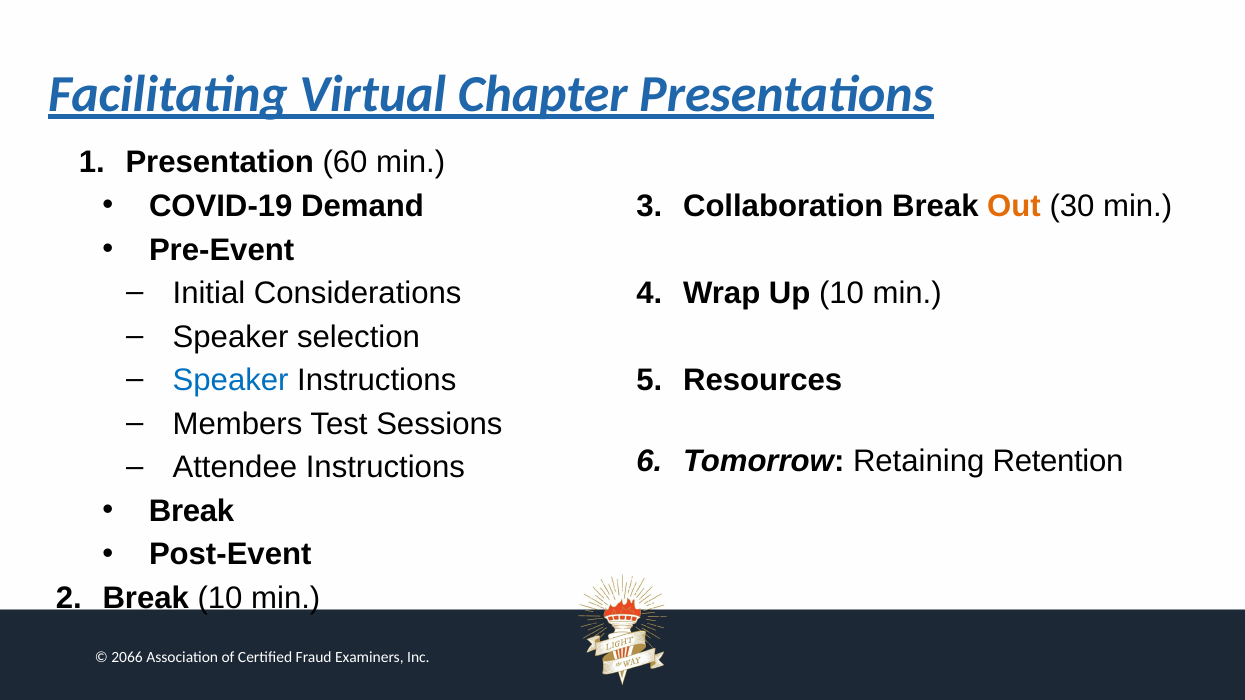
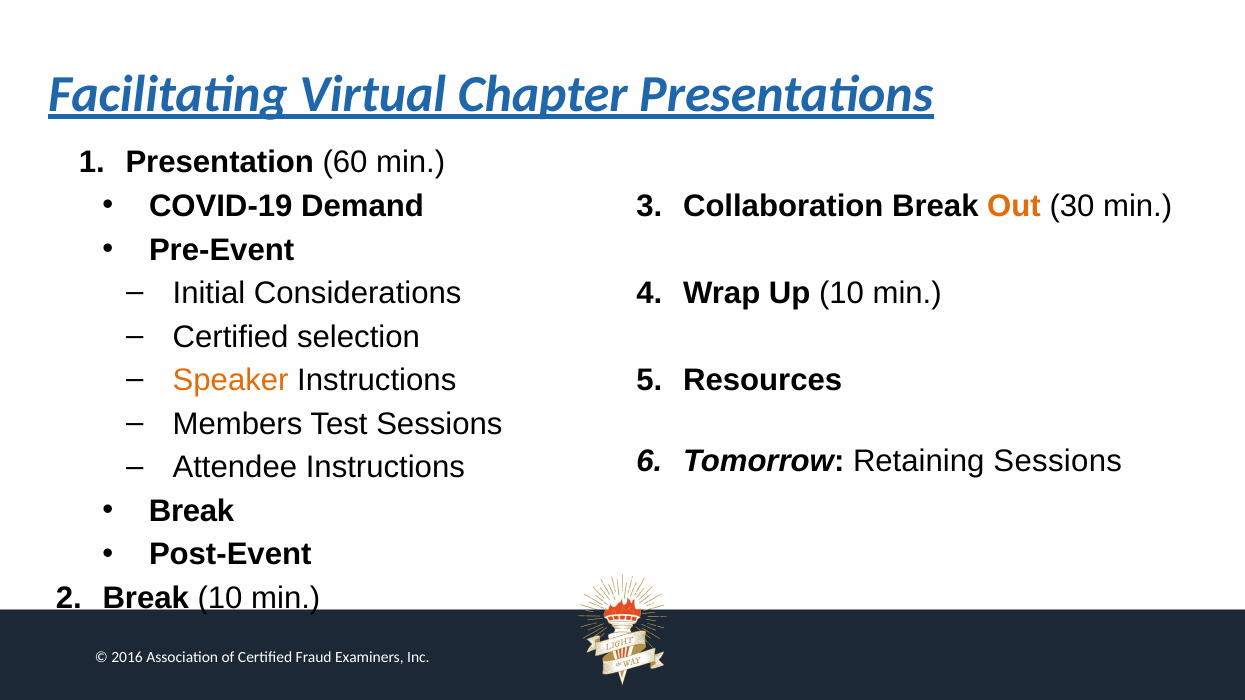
Speaker: Speaker -> Certified (231, 337)
Speaker colour: blue -> orange (231, 381)
Retaining Retention: Retention -> Sessions (1058, 461)
2066: 2066 -> 2016 (127, 658)
